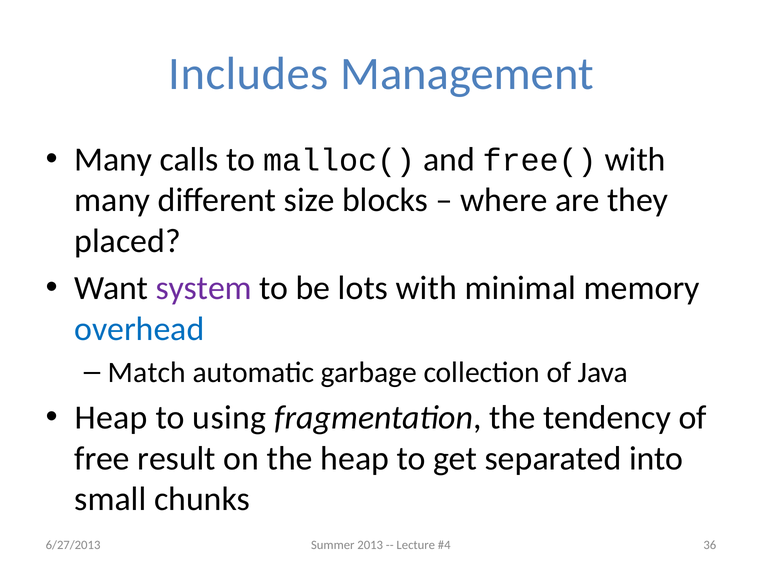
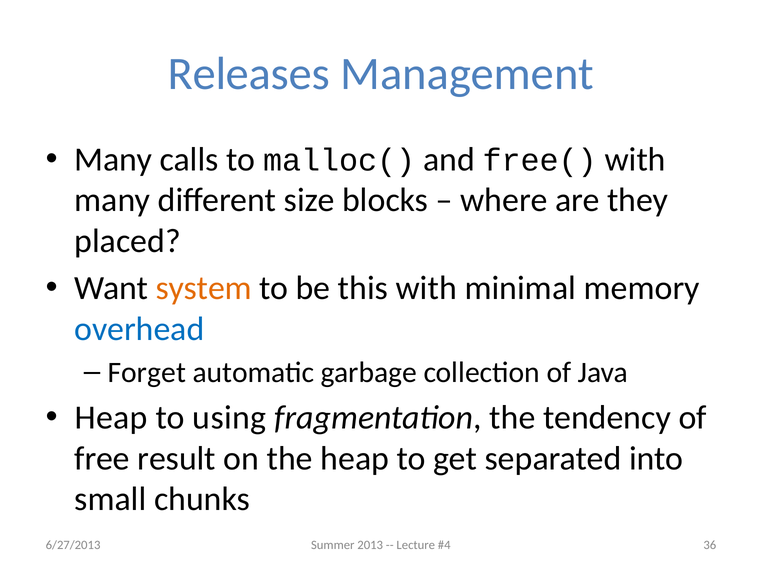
Includes: Includes -> Releases (249, 74)
system colour: purple -> orange (204, 289)
lots: lots -> this (363, 289)
Match: Match -> Forget (147, 373)
